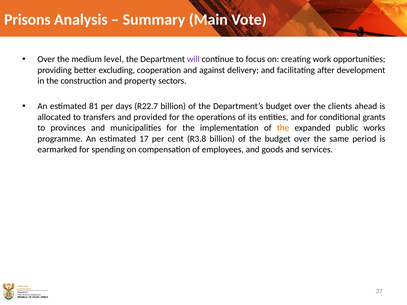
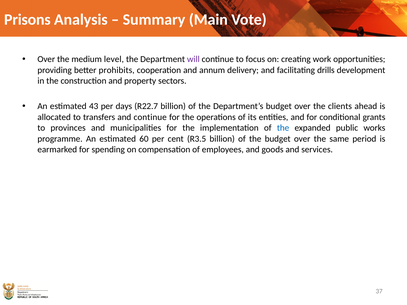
excluding: excluding -> prohibits (117, 70)
against: against -> annum (212, 70)
after: after -> drills (326, 70)
81: 81 -> 43 (94, 106)
and provided: provided -> continue (150, 117)
the colour: orange -> blue (283, 128)
17: 17 -> 60 (144, 139)
R3.8: R3.8 -> R3.5 (197, 139)
